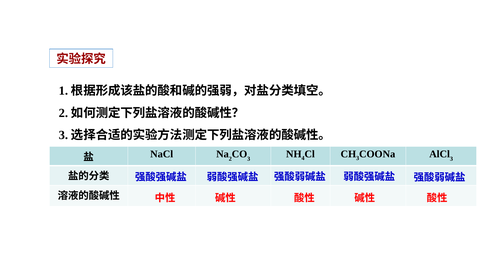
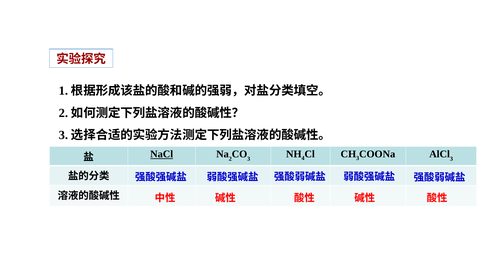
NaCl underline: none -> present (162, 154)
